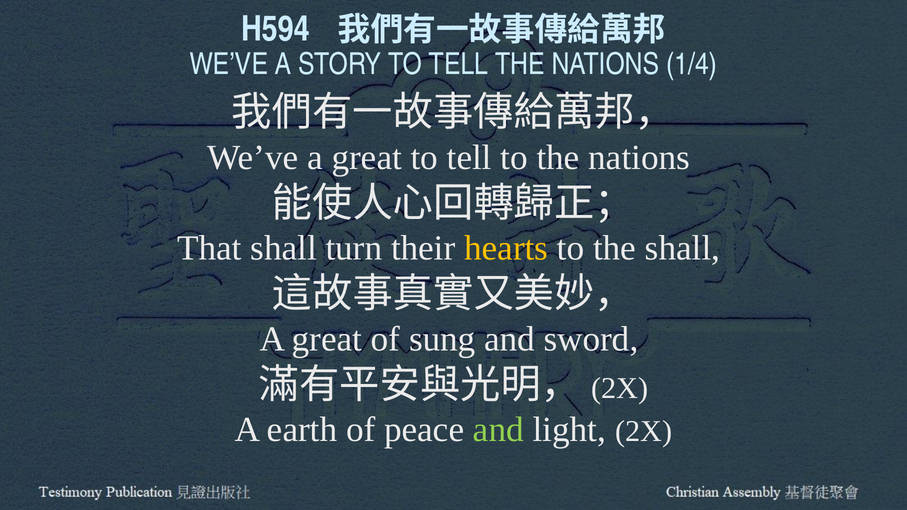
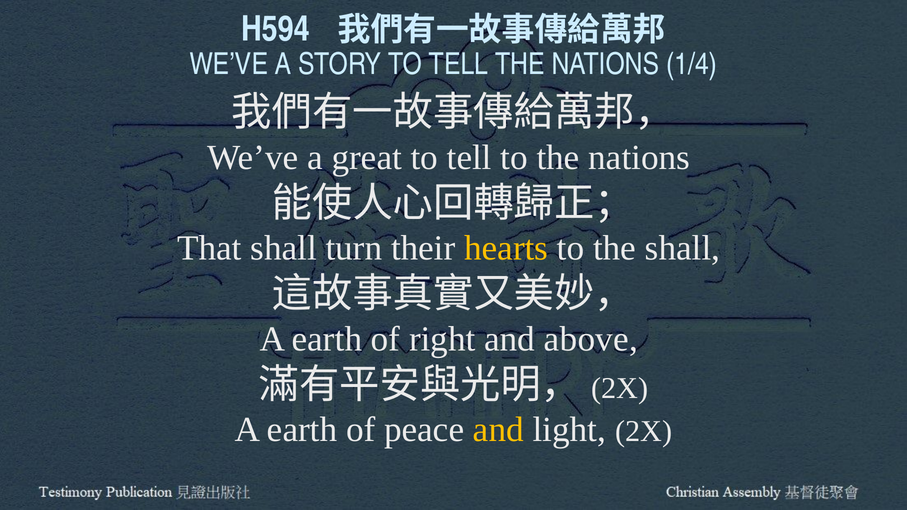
great: great -> earth (327, 339)
sung: sung -> right (442, 339)
sword: sword -> above (591, 339)
and colour: light green -> yellow (498, 430)
